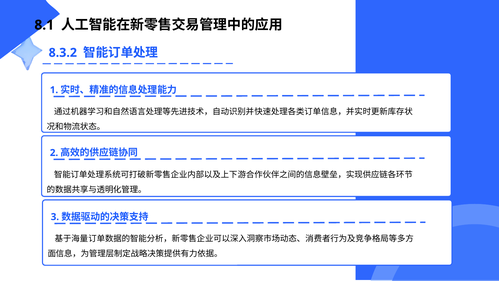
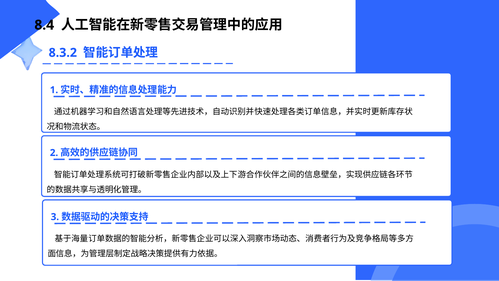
8.1: 8.1 -> 8.4 (44, 25)
